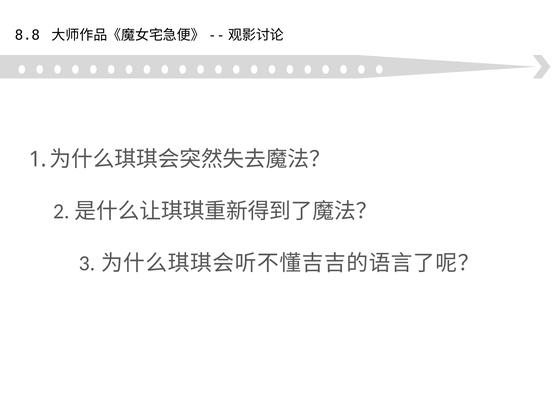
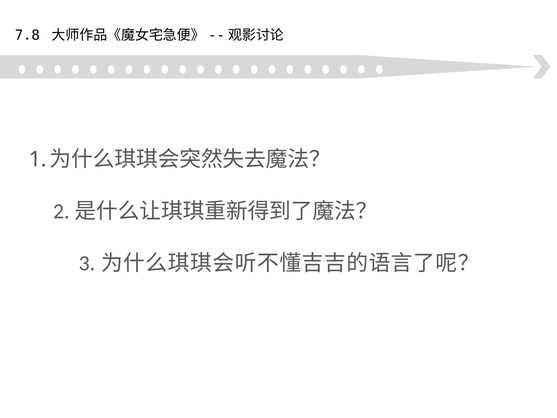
8.8: 8.8 -> 7.8 (27, 35)
